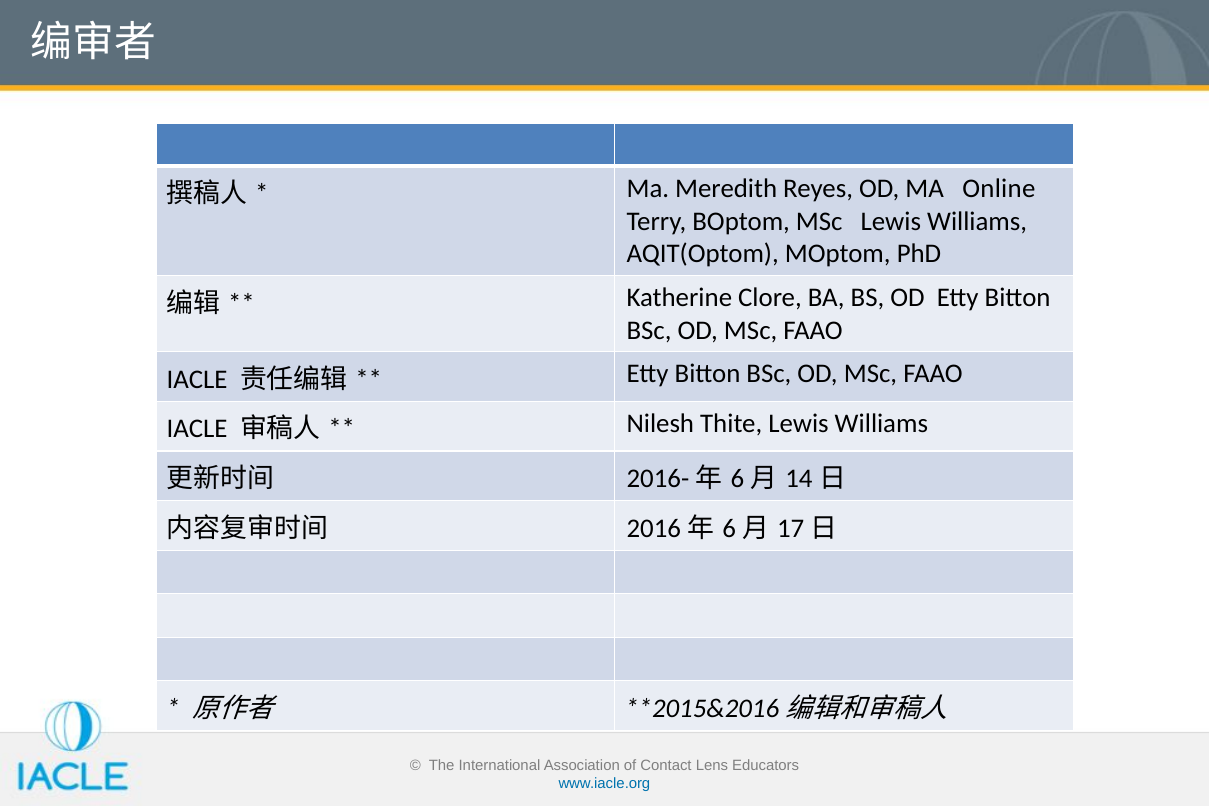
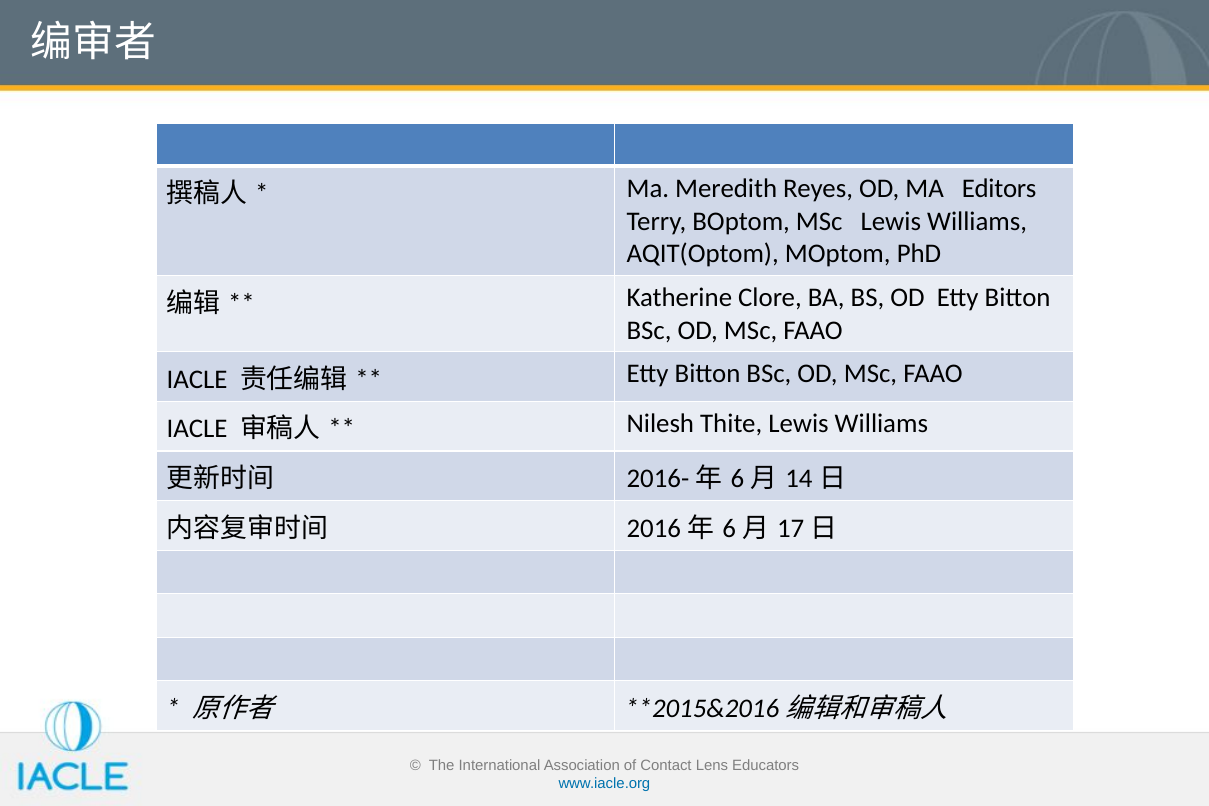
Online: Online -> Editors (999, 189)
